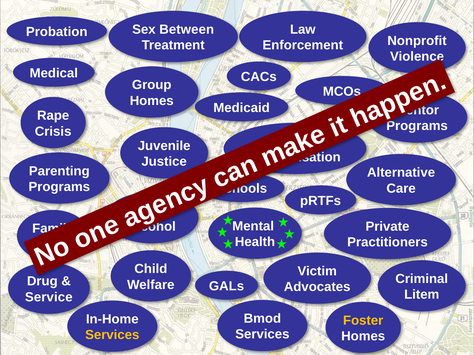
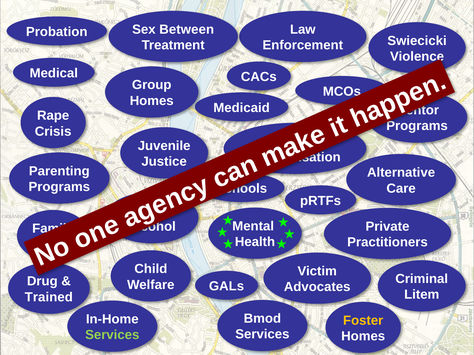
Nonprofit: Nonprofit -> Swiecicki (417, 41)
Service: Service -> Trained (49, 297)
Services colour: yellow -> light green (112, 335)
